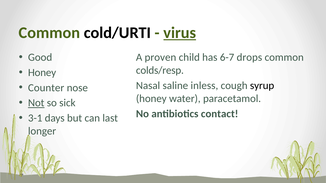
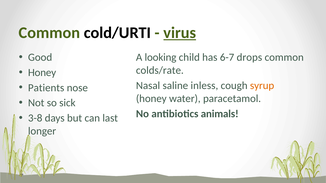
proven: proven -> looking (161, 57)
colds/resp: colds/resp -> colds/rate (160, 70)
syrup colour: black -> orange (262, 86)
Counter: Counter -> Patients (46, 88)
Not underline: present -> none (36, 103)
contact: contact -> animals (220, 114)
3-1: 3-1 -> 3-8 (35, 118)
